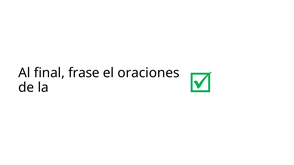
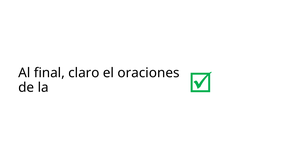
frase: frase -> claro (84, 73)
